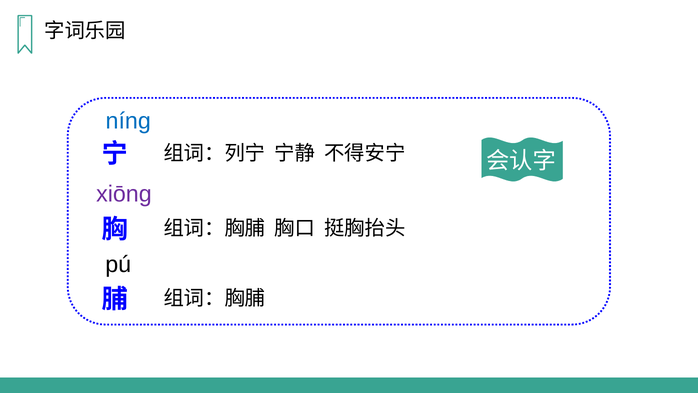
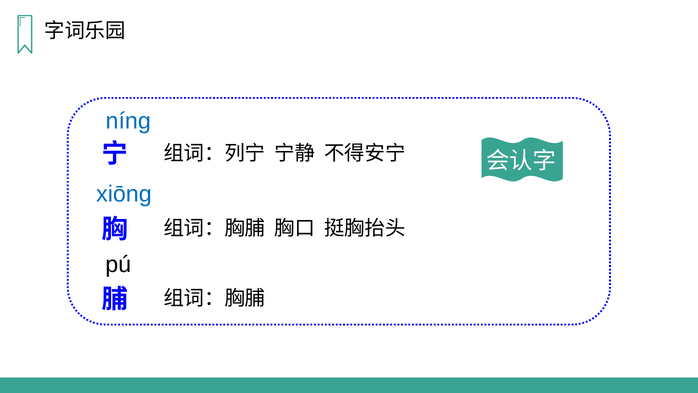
xiōnɡ colour: purple -> blue (124, 194)
